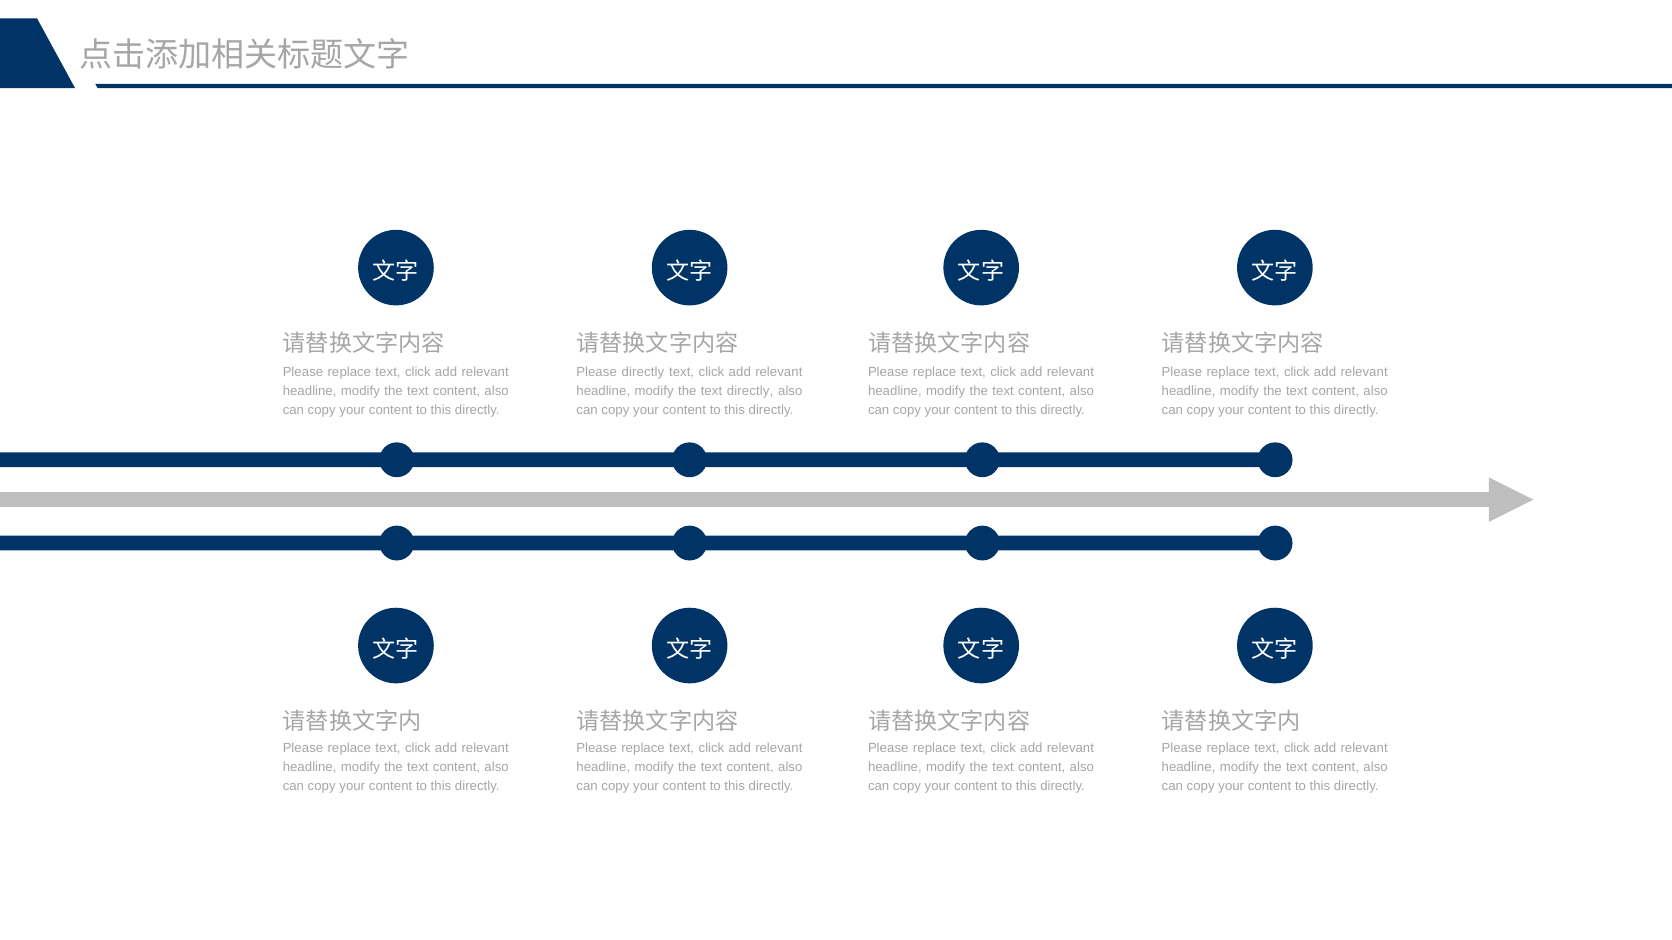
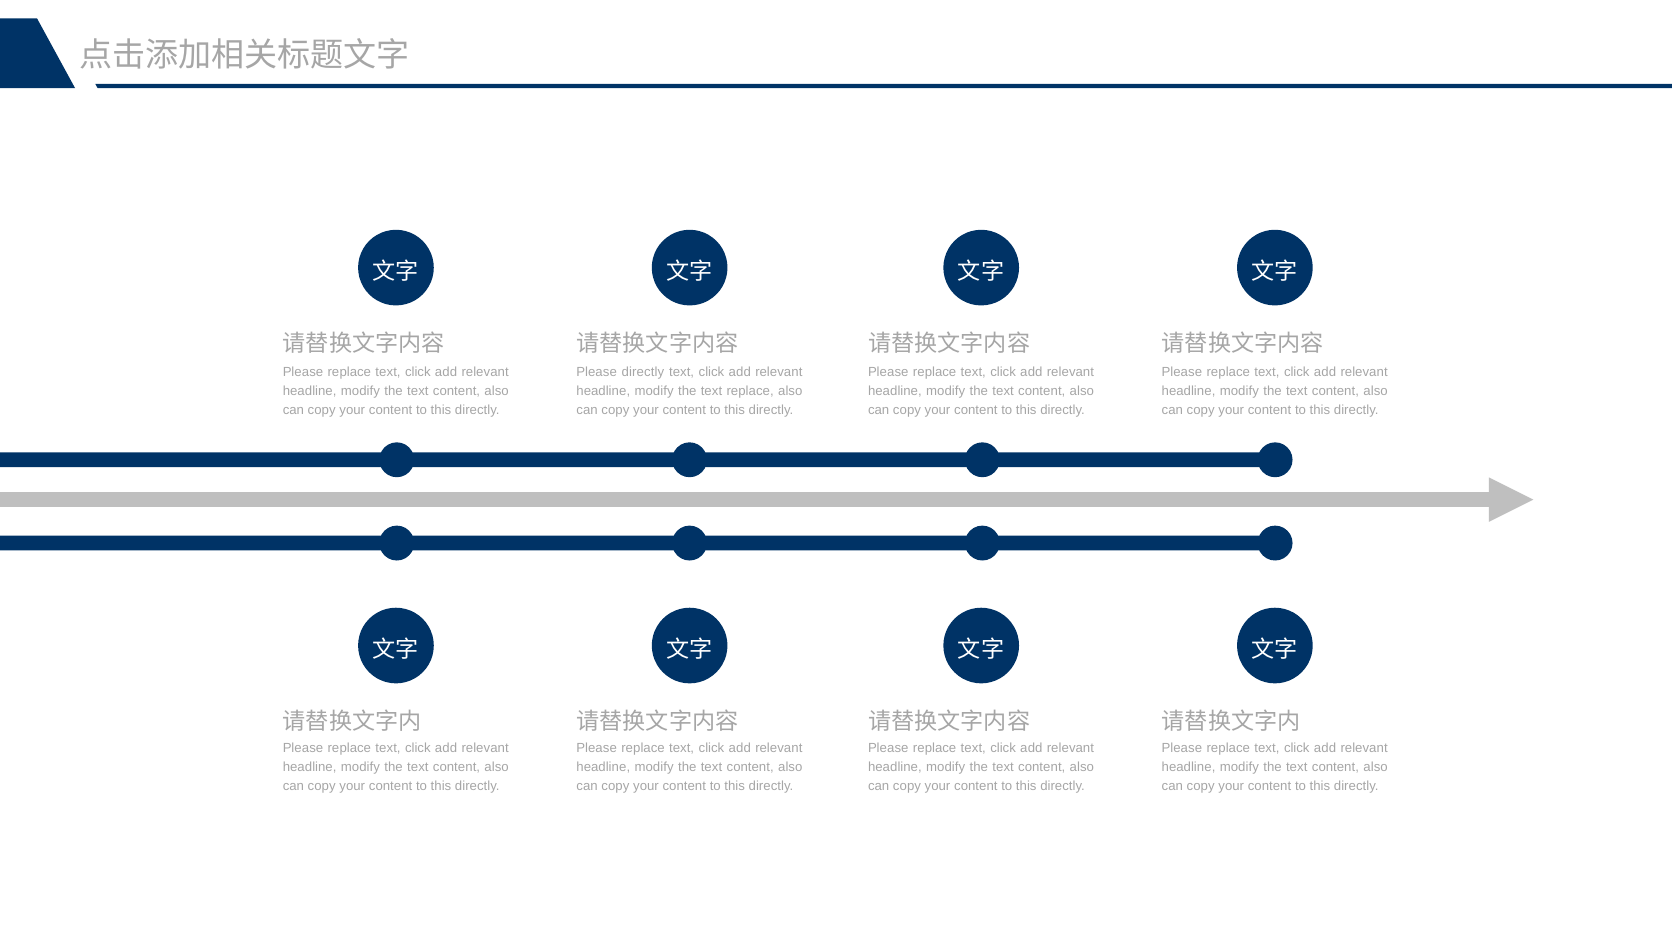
text directly: directly -> replace (750, 391)
